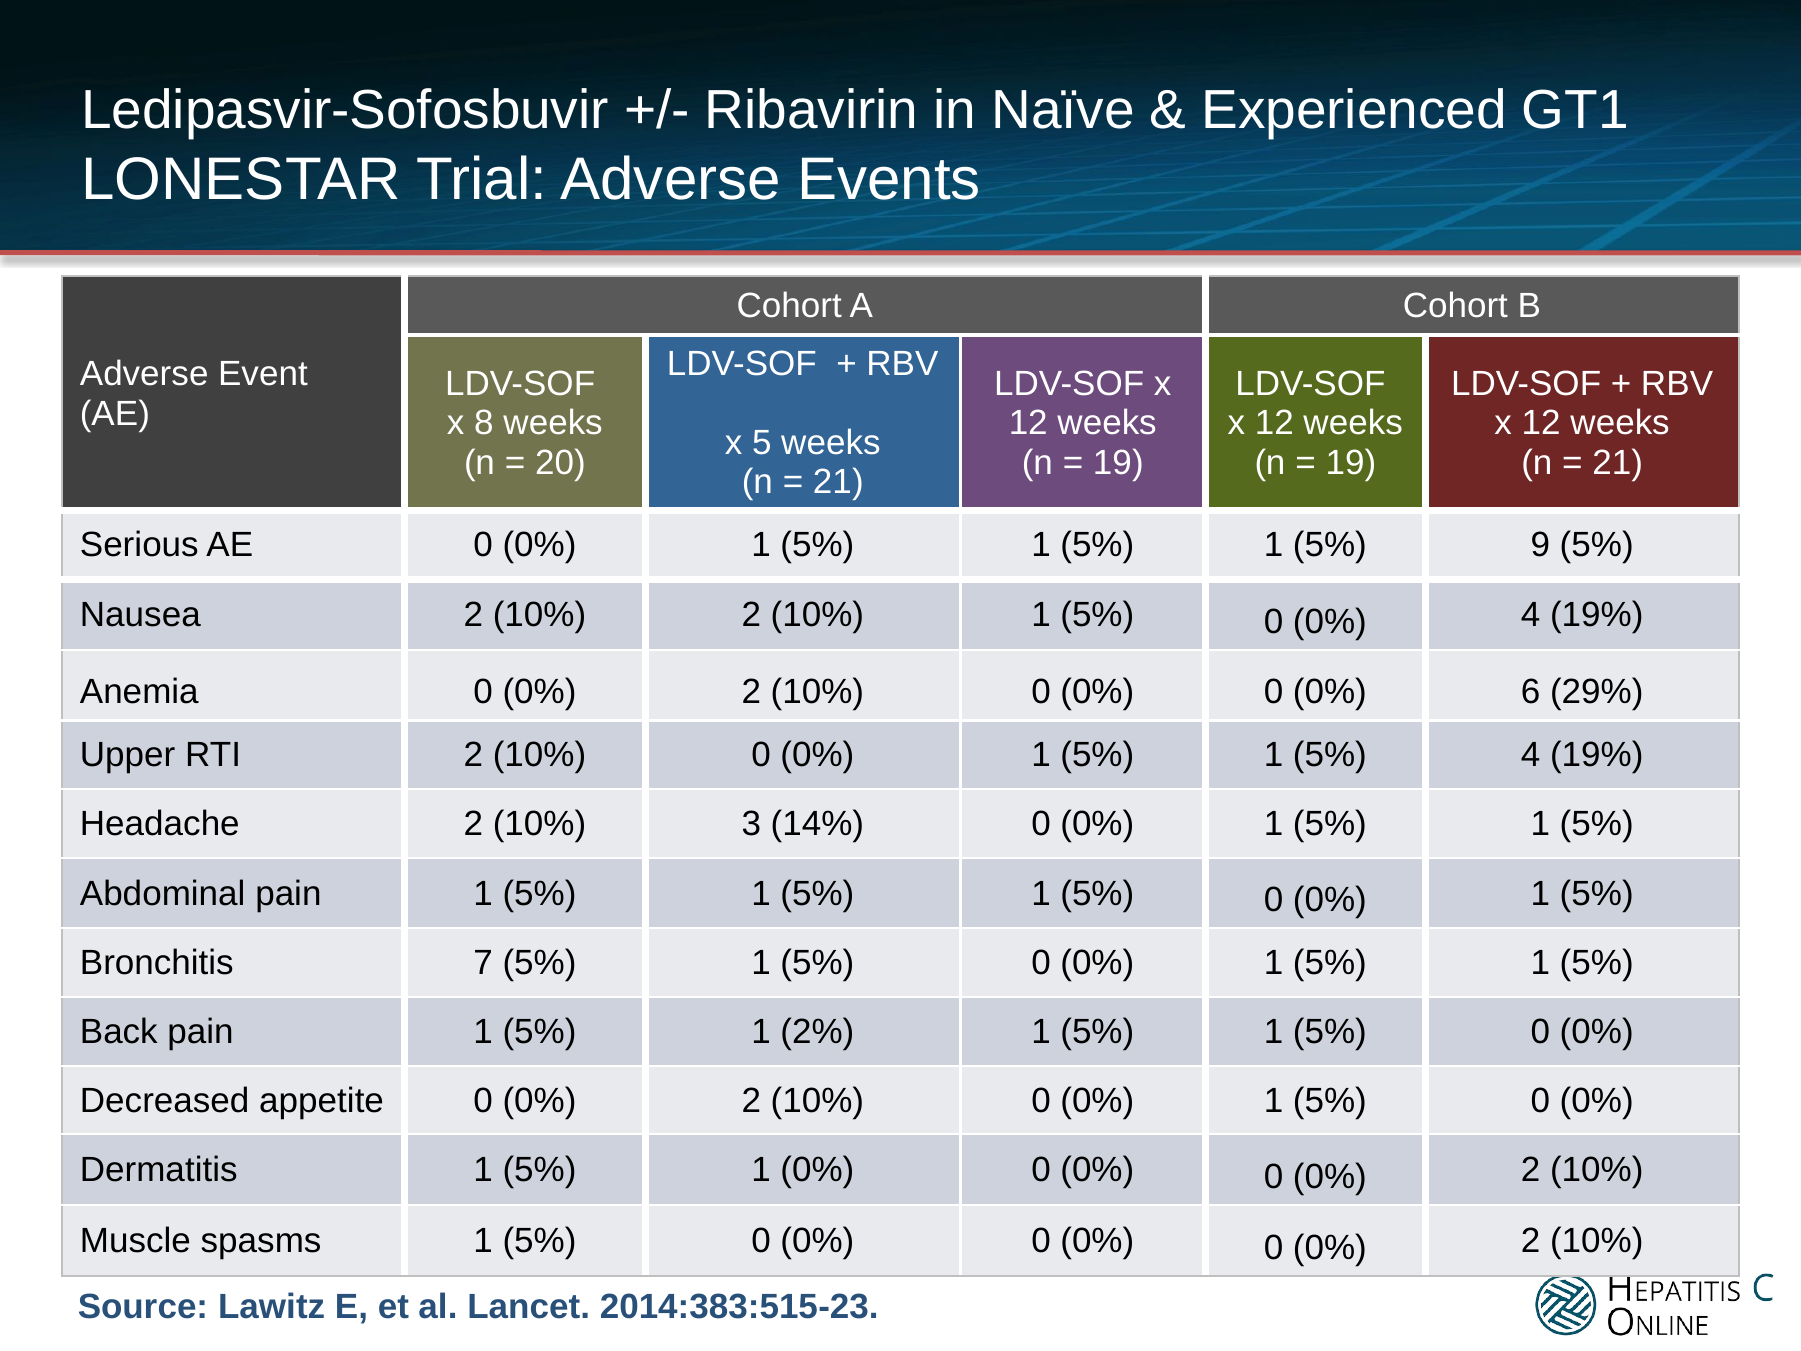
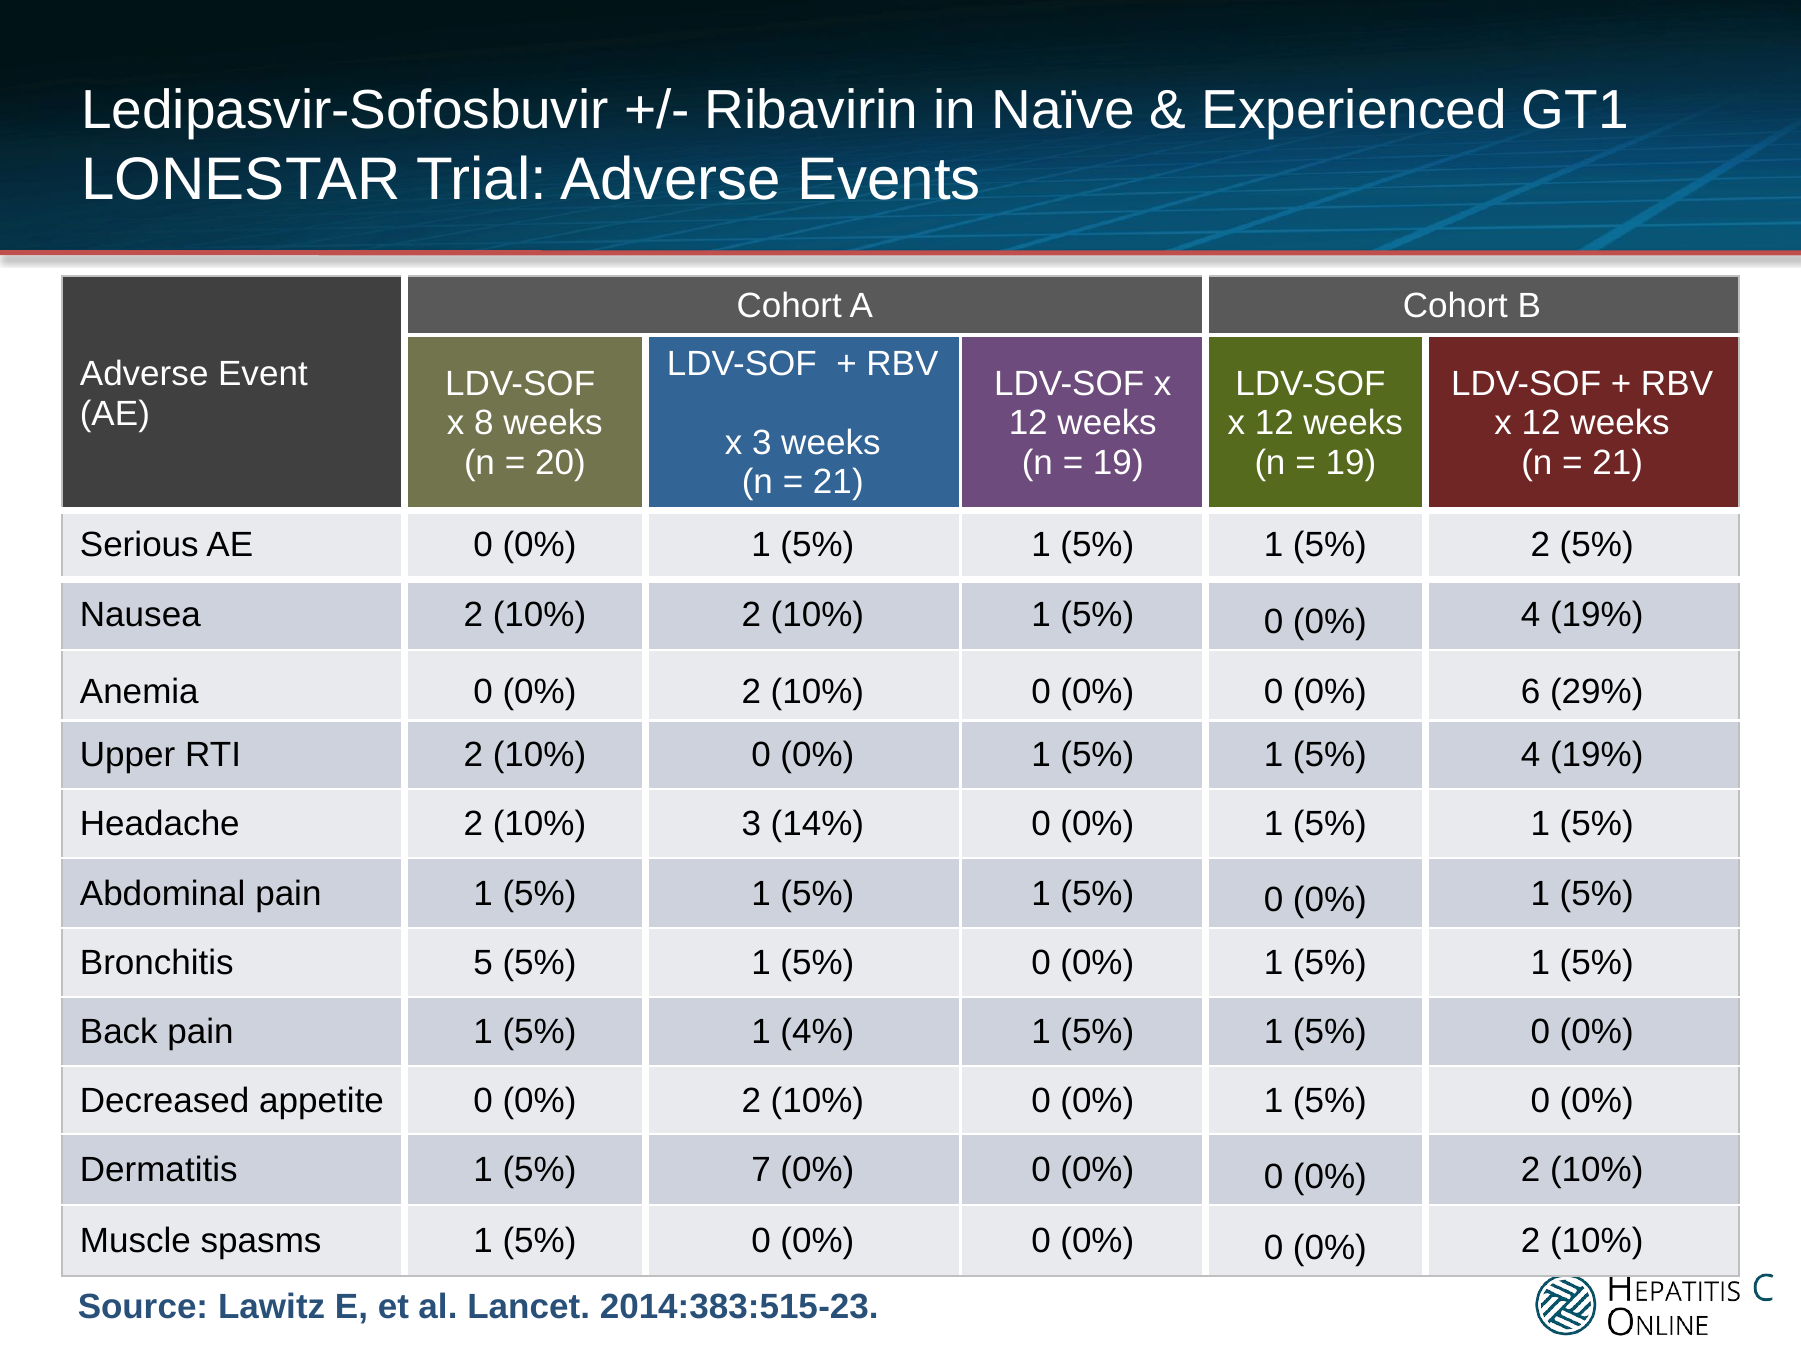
x 5: 5 -> 3 (762, 443)
5% 9: 9 -> 2 (1540, 545)
7: 7 -> 5 (483, 963)
2%: 2% -> 4% (817, 1032)
Dermatitis 1 5% 1: 1 -> 7 (761, 1170)
